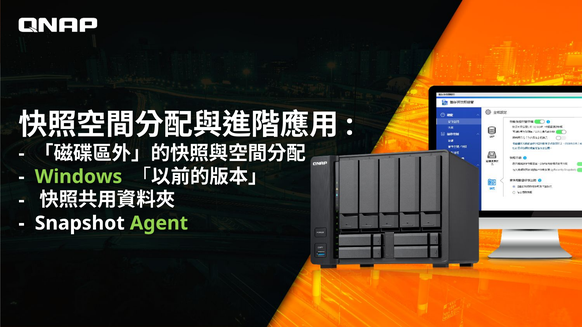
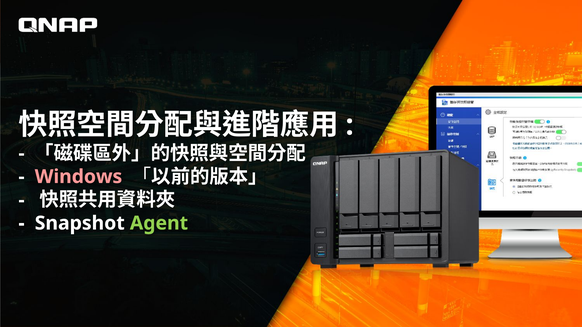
Windows colour: light green -> pink (78, 177)
